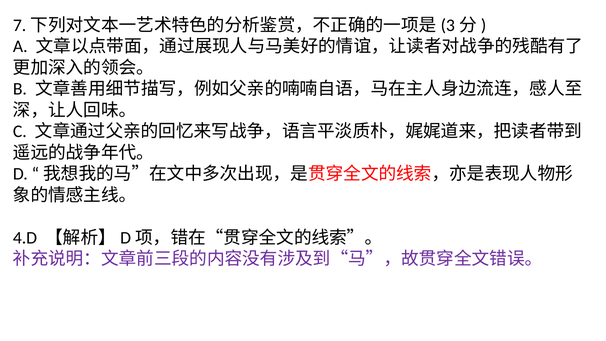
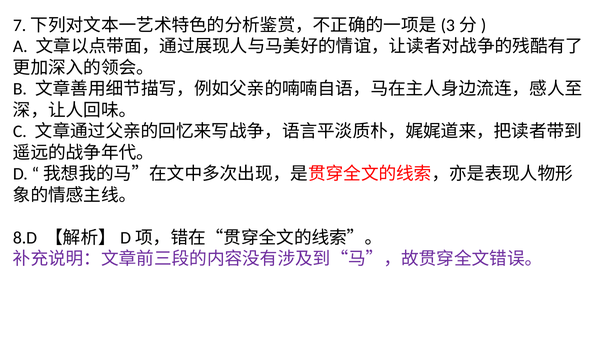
4.D: 4.D -> 8.D (25, 238)
